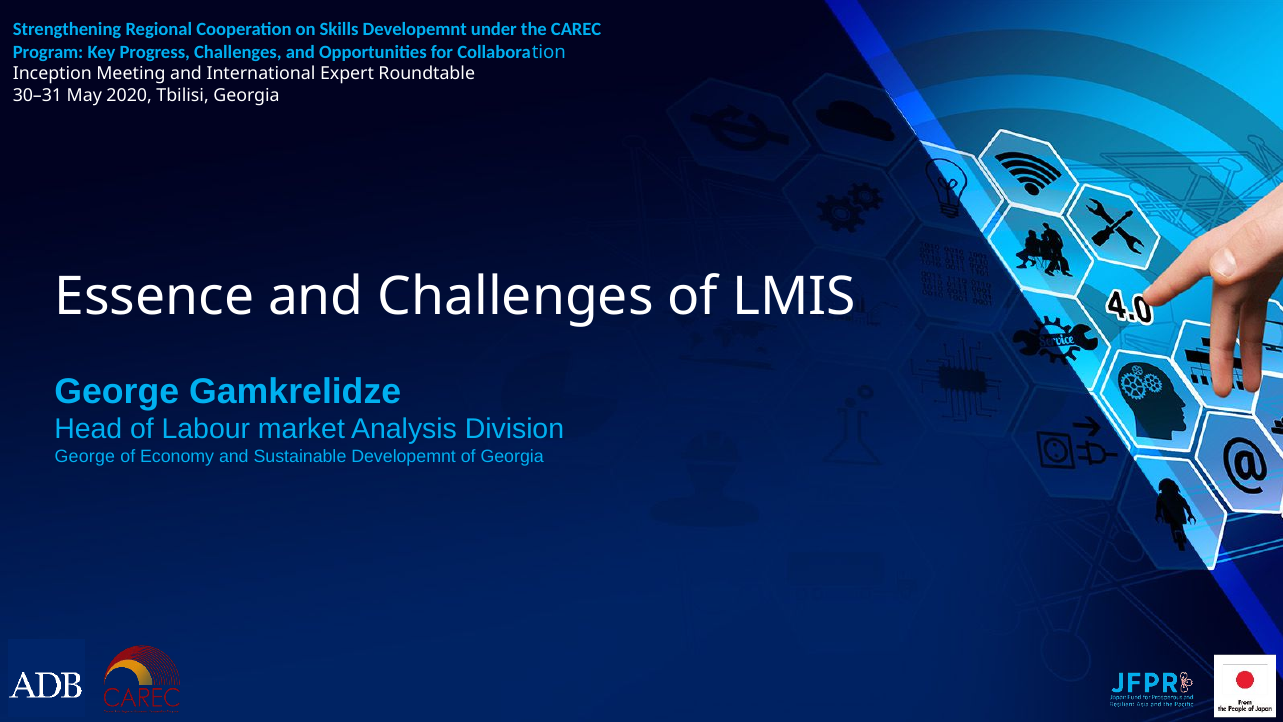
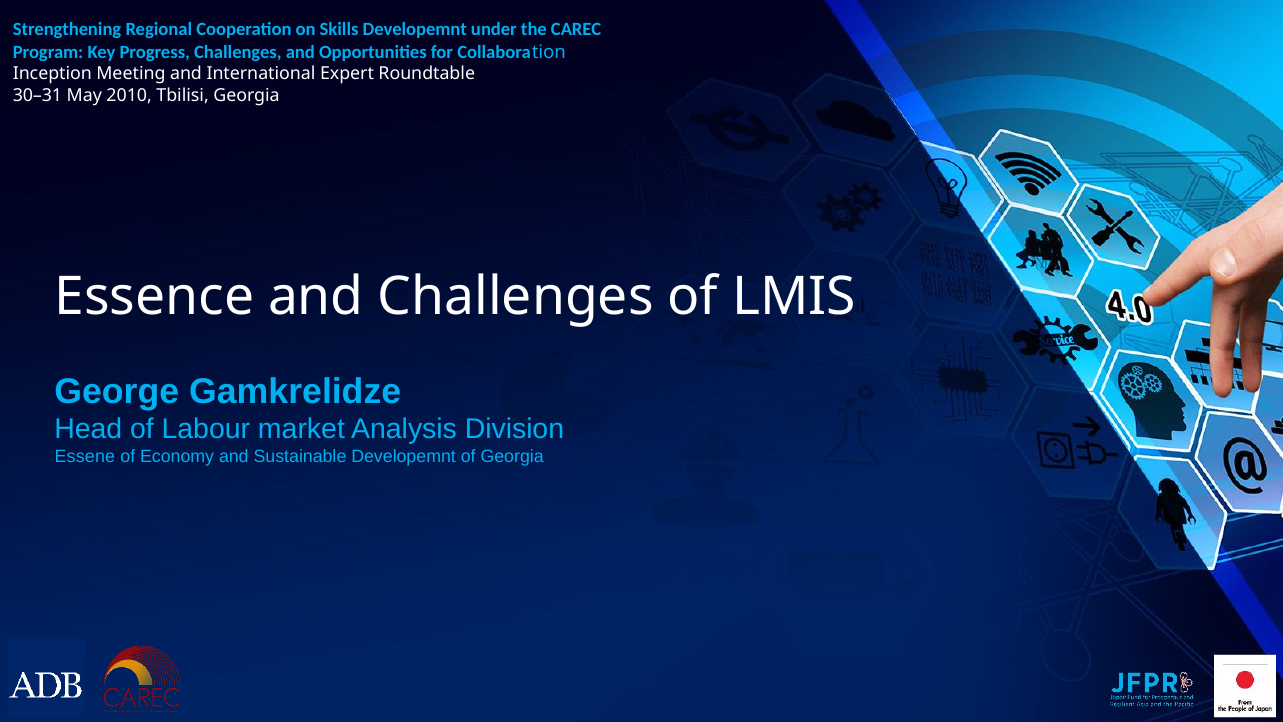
2020: 2020 -> 2010 (129, 95)
George: George -> Essene (85, 456)
